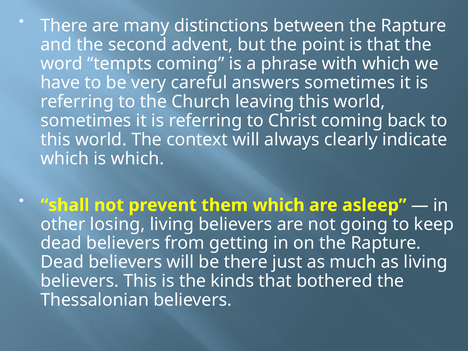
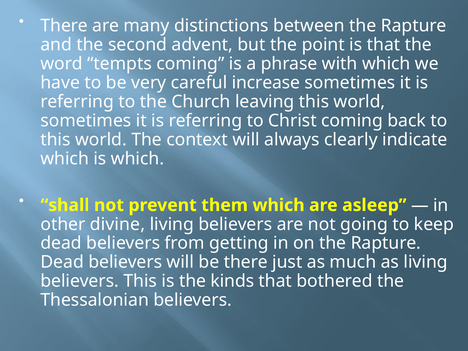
answers: answers -> increase (266, 83)
losing: losing -> divine (118, 224)
